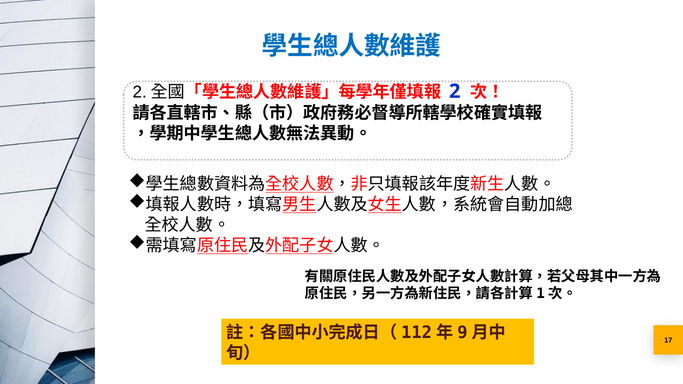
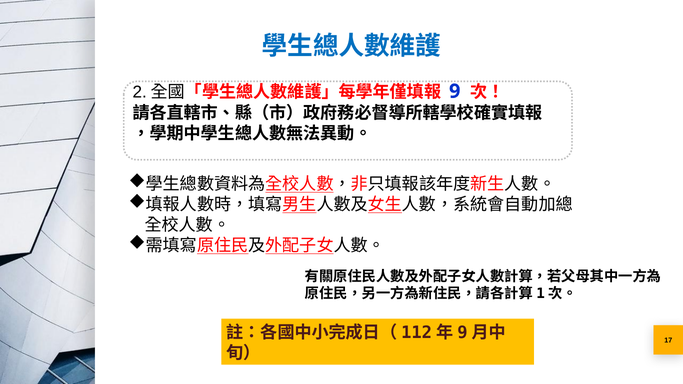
2: 2 -> 9 (455, 91)
